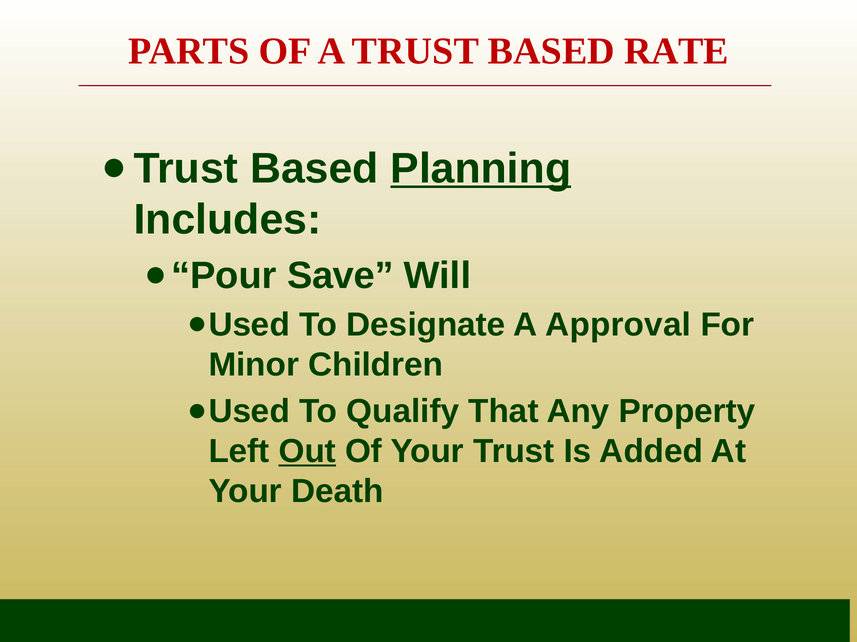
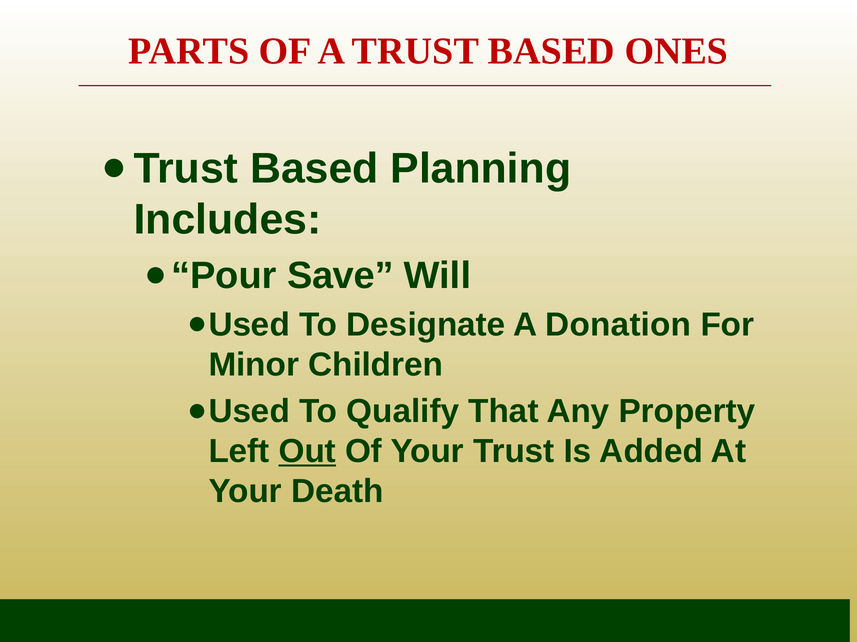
RATE: RATE -> ONES (676, 51)
Planning underline: present -> none (481, 169)
Approval: Approval -> Donation (618, 325)
